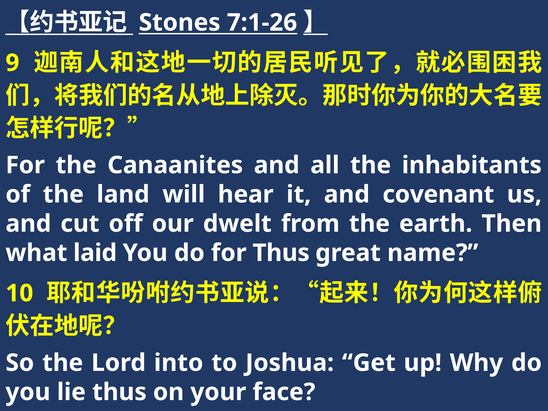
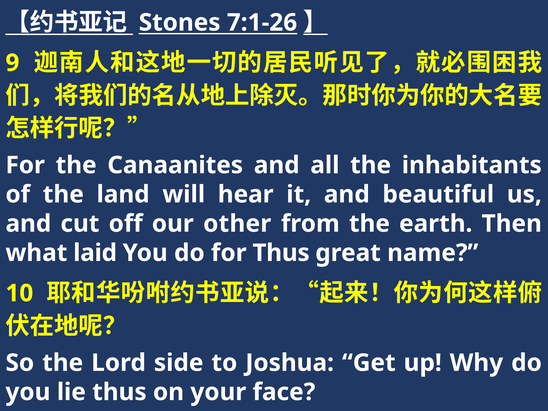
covenant: covenant -> beautiful (438, 194)
dwelt: dwelt -> other (237, 224)
into: into -> side (179, 363)
